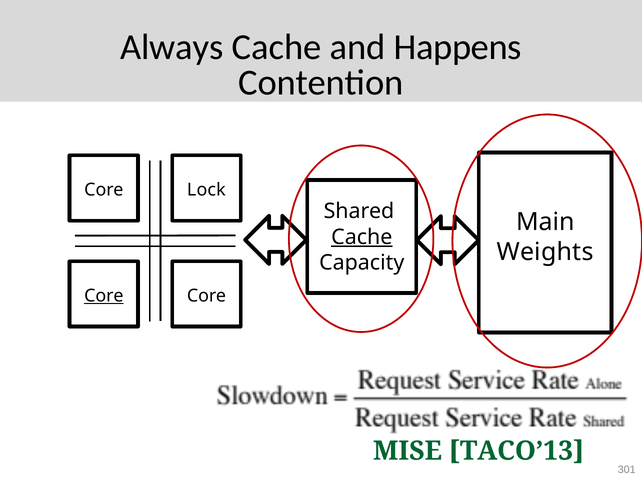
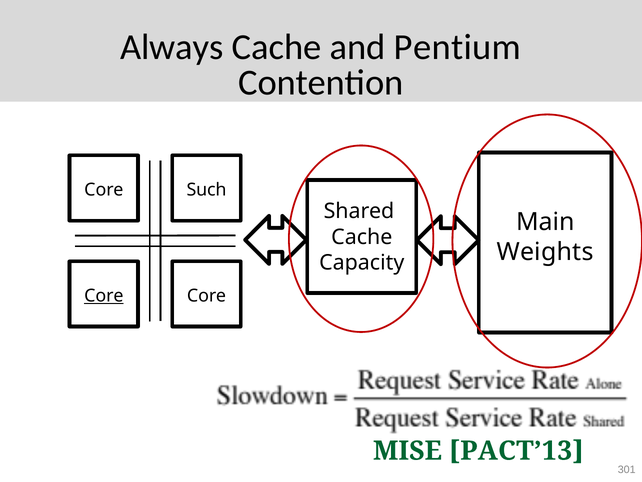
Happens: Happens -> Pentium (457, 47)
Lock: Lock -> Such (207, 190)
Cache underline: present -> none (362, 237)
TACO’13: TACO’13 -> PACT’13 (516, 450)
